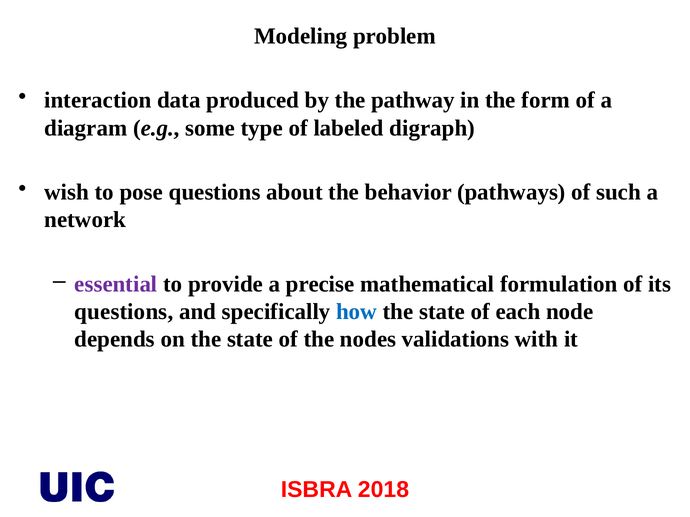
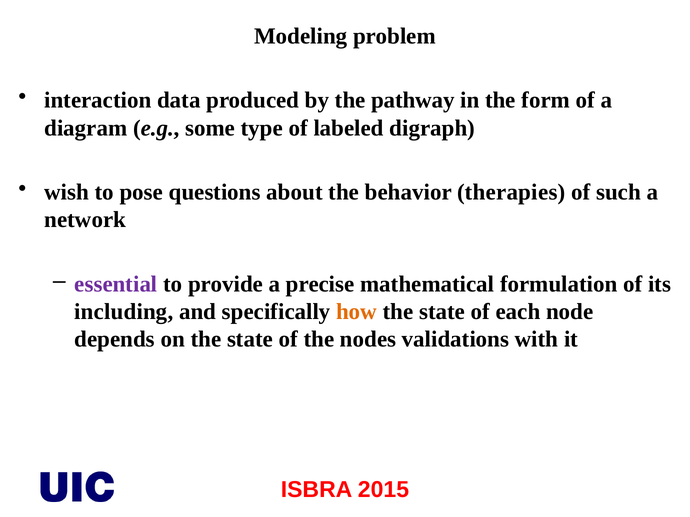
pathways: pathways -> therapies (511, 192)
questions: questions -> including (124, 312)
how colour: blue -> orange (357, 312)
2018: 2018 -> 2015 (383, 490)
